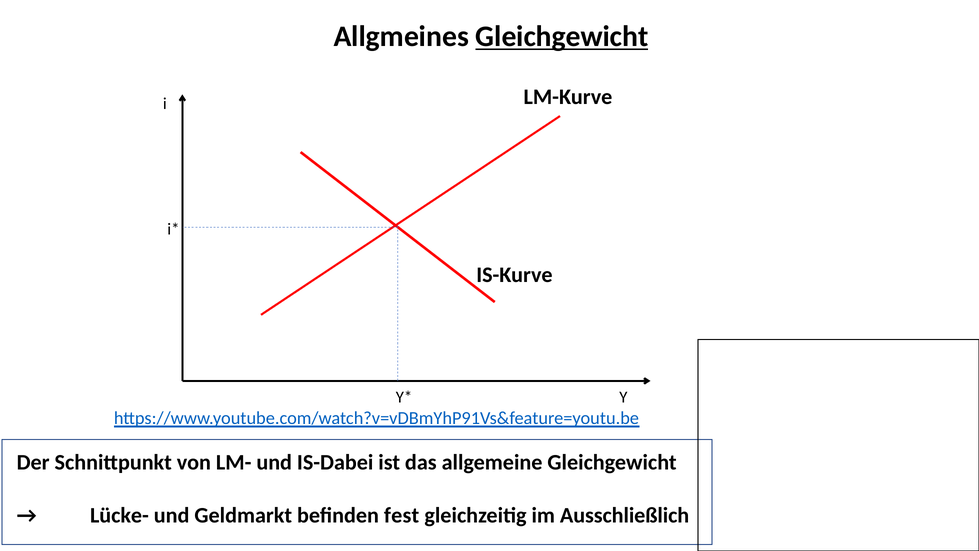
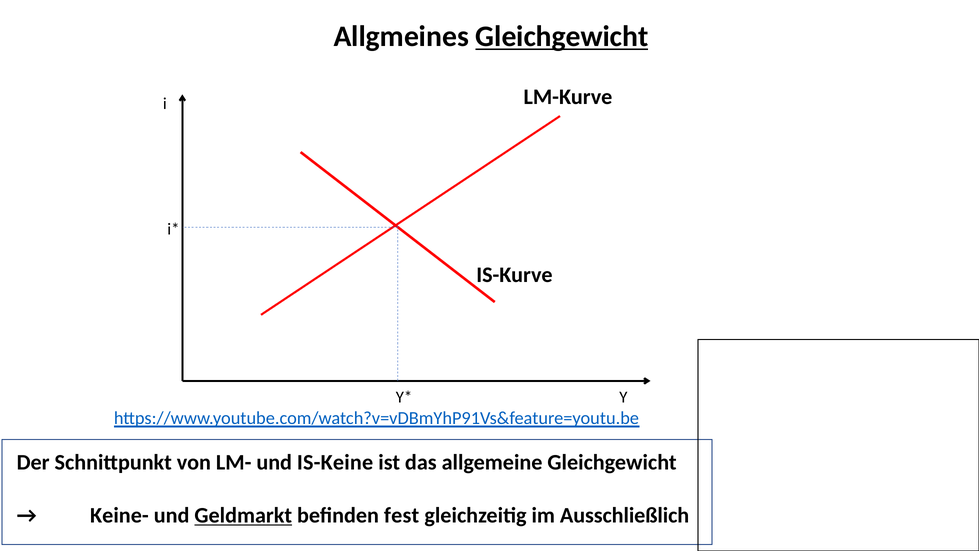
IS-Dabei: IS-Dabei -> IS-Keine (335, 462)
Lücke-: Lücke- -> Keine- (119, 515)
Geldmarkt underline: none -> present (243, 515)
